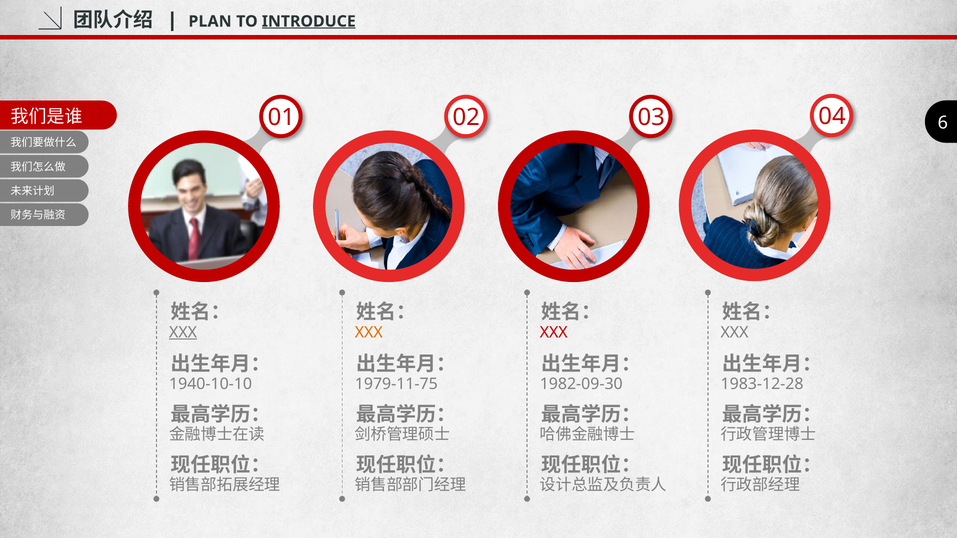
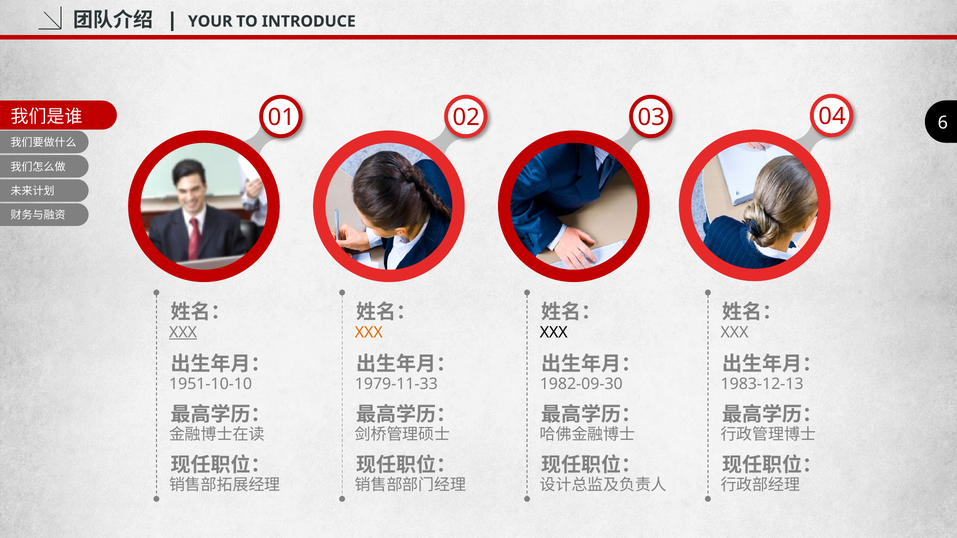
PLAN: PLAN -> YOUR (210, 21)
INTRODUCE underline: present -> none (309, 21)
XXX colour: red -> black (554, 332)
1940-10-10: 1940-10-10 -> 1951-10-10 (211, 384)
1979-11-75: 1979-11-75 -> 1979-11-33 (396, 384)
1983-12-28: 1983-12-28 -> 1983-12-13 (762, 384)
